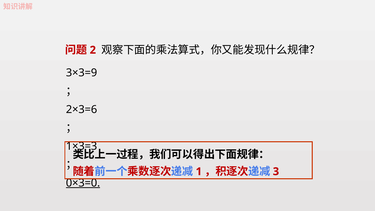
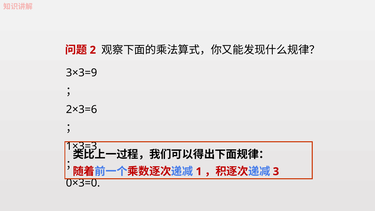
0×3=0 underline: present -> none (83, 183)
